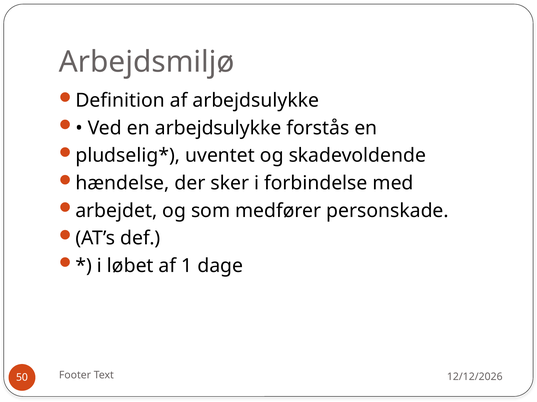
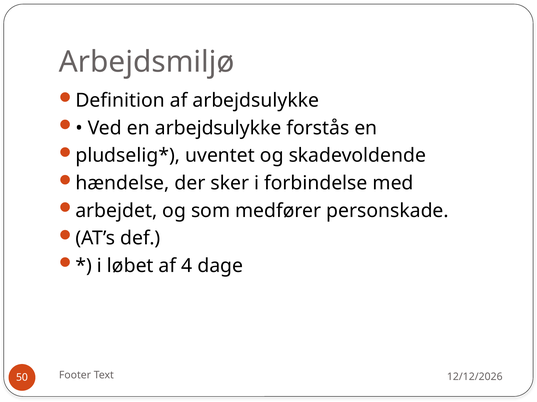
1: 1 -> 4 (187, 266)
